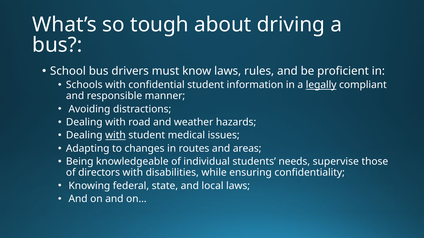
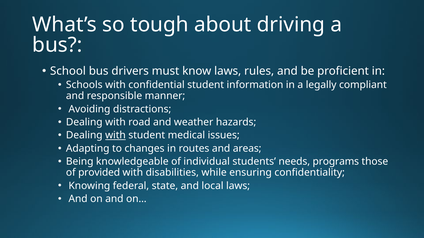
legally underline: present -> none (321, 85)
supervise: supervise -> programs (336, 162)
directors: directors -> provided (99, 173)
